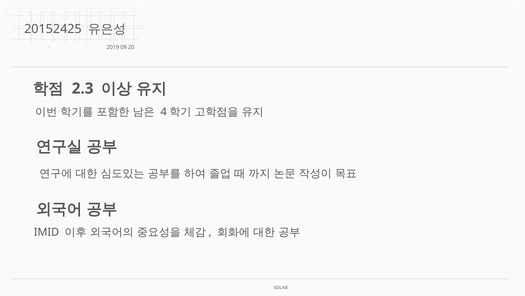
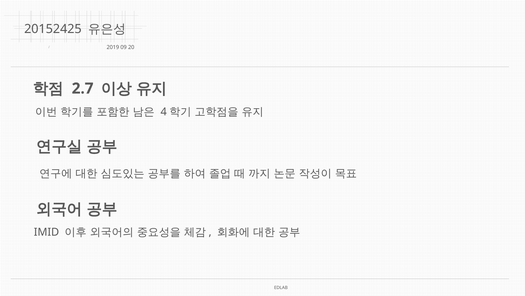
2.3: 2.3 -> 2.7 (83, 88)
